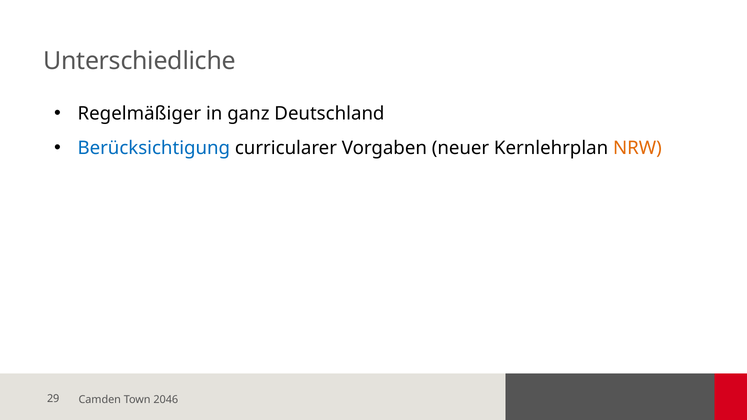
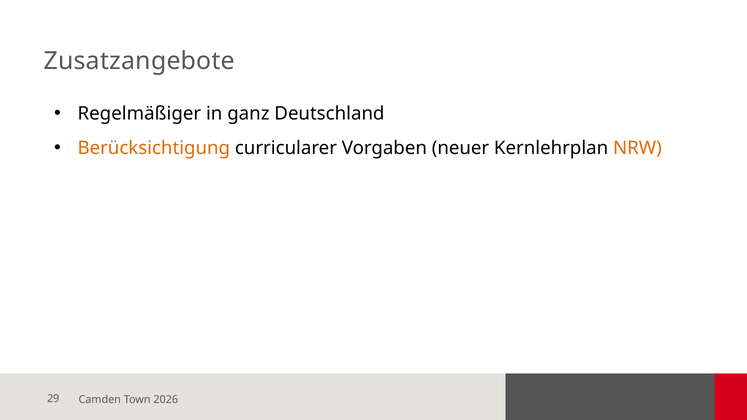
Unterschiedliche: Unterschiedliche -> Zusatzangebote (139, 61)
Berücksichtigung colour: blue -> orange (154, 148)
2046: 2046 -> 2026 (166, 400)
